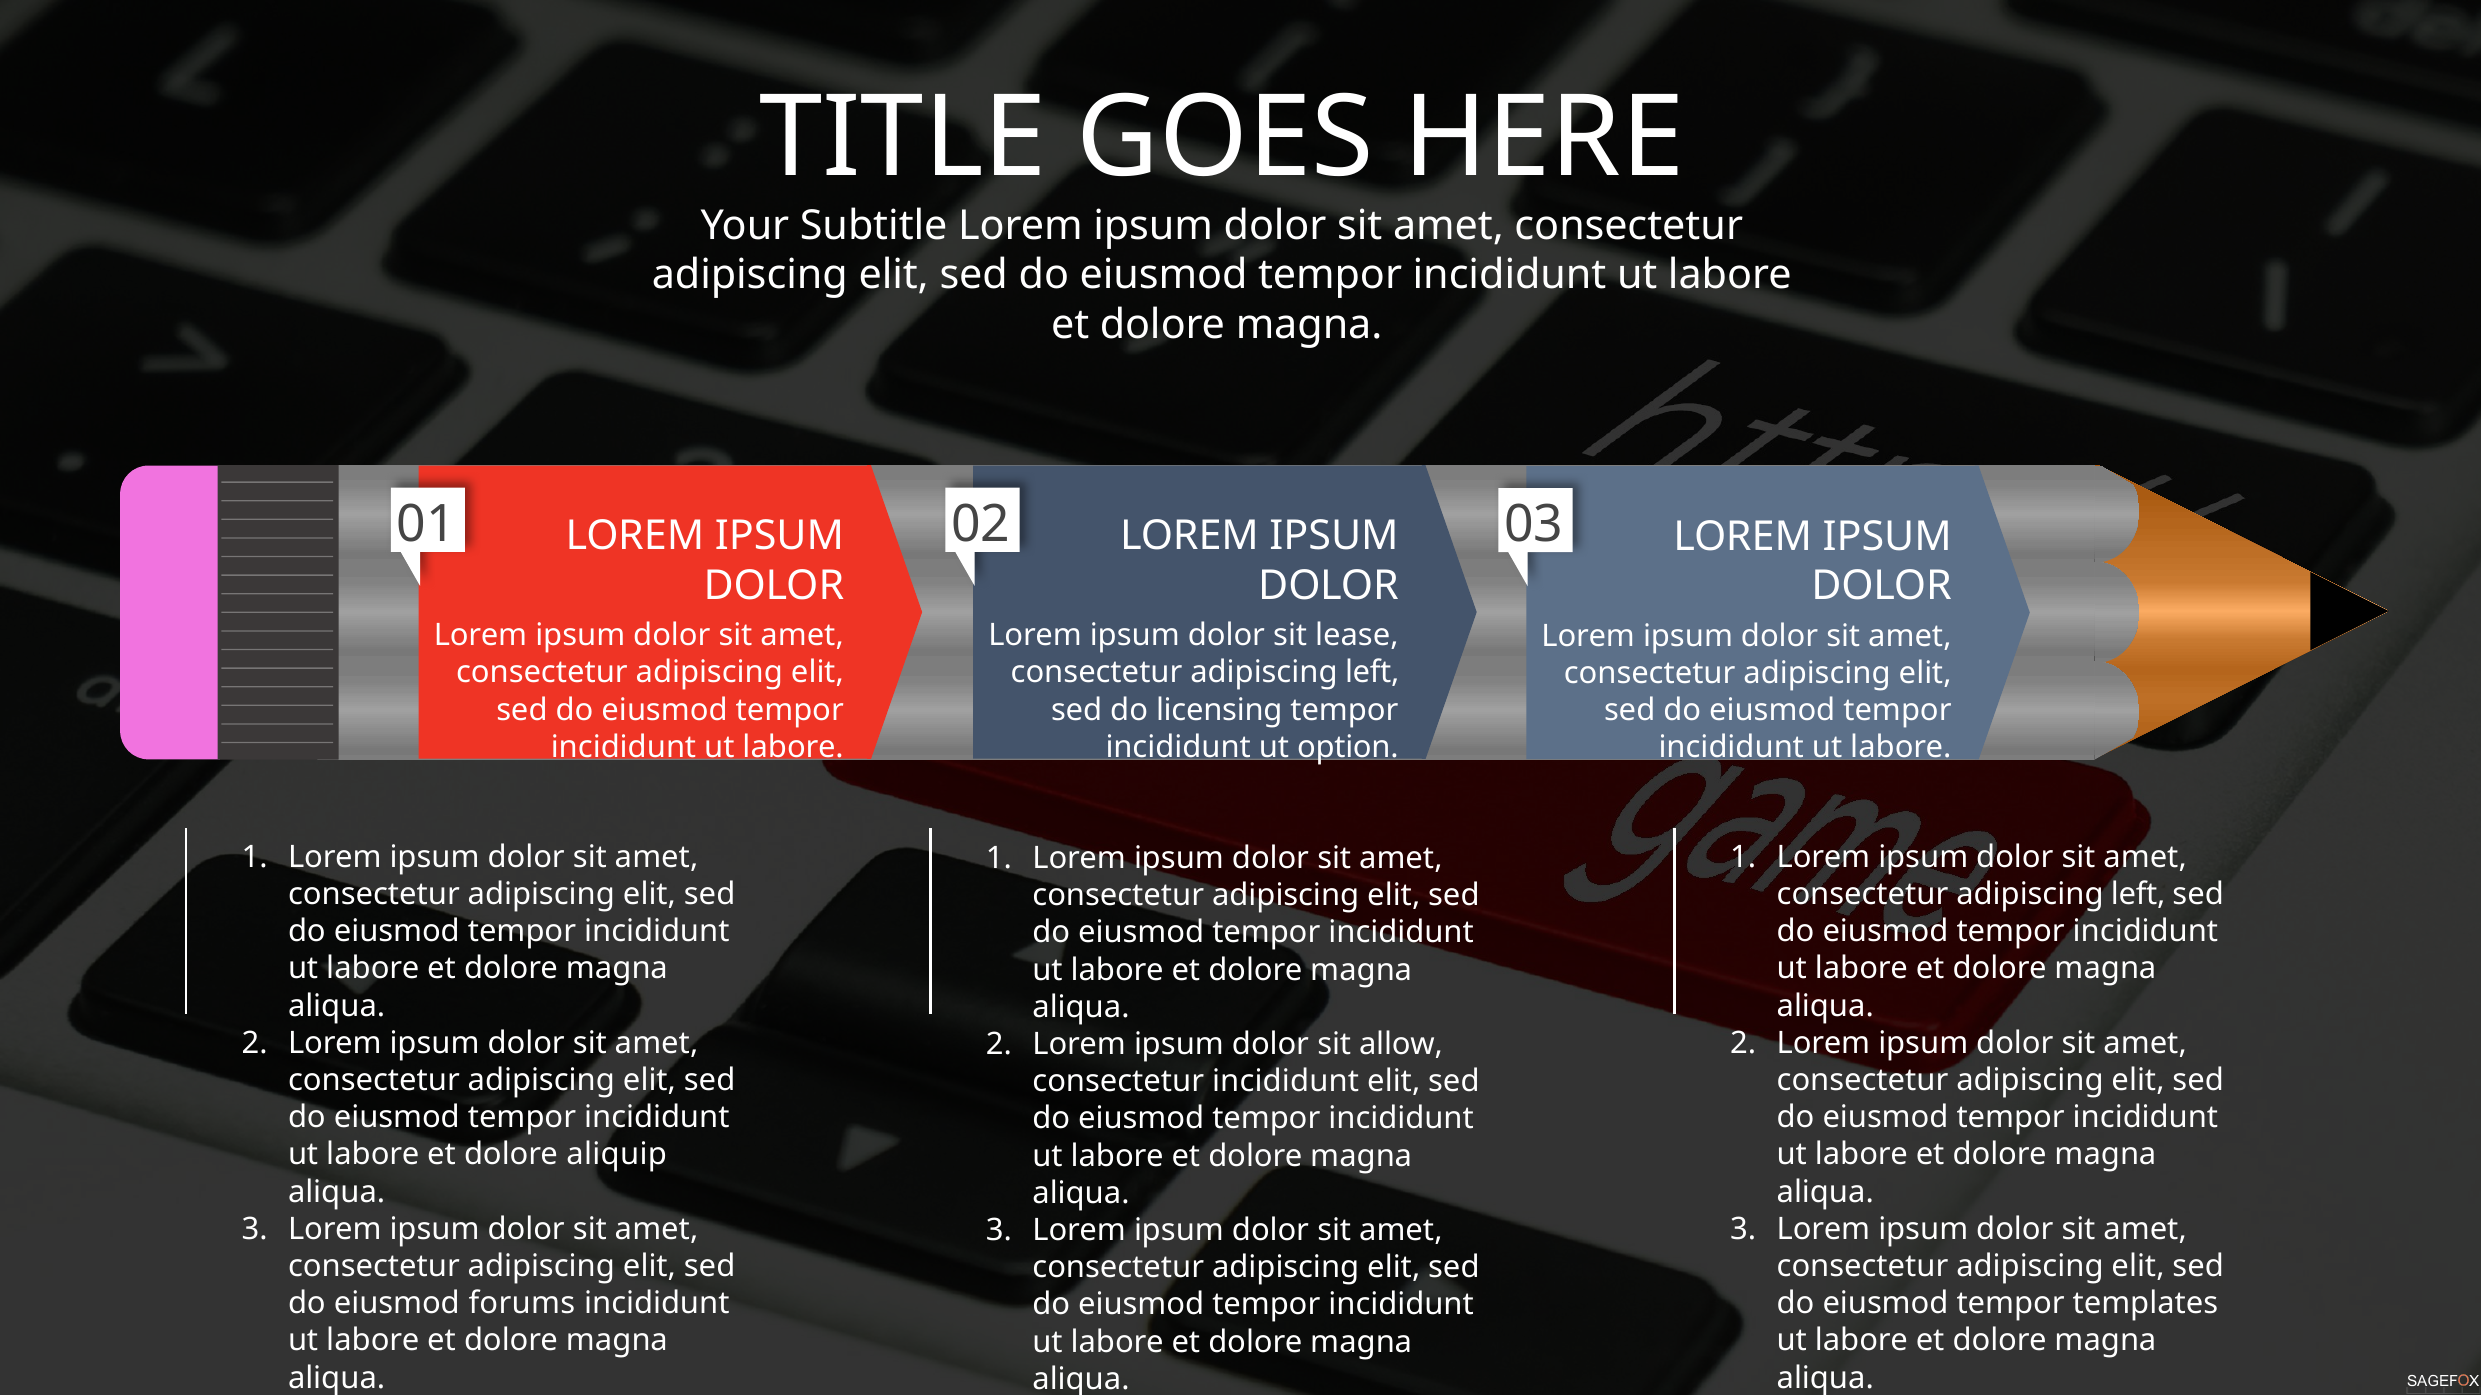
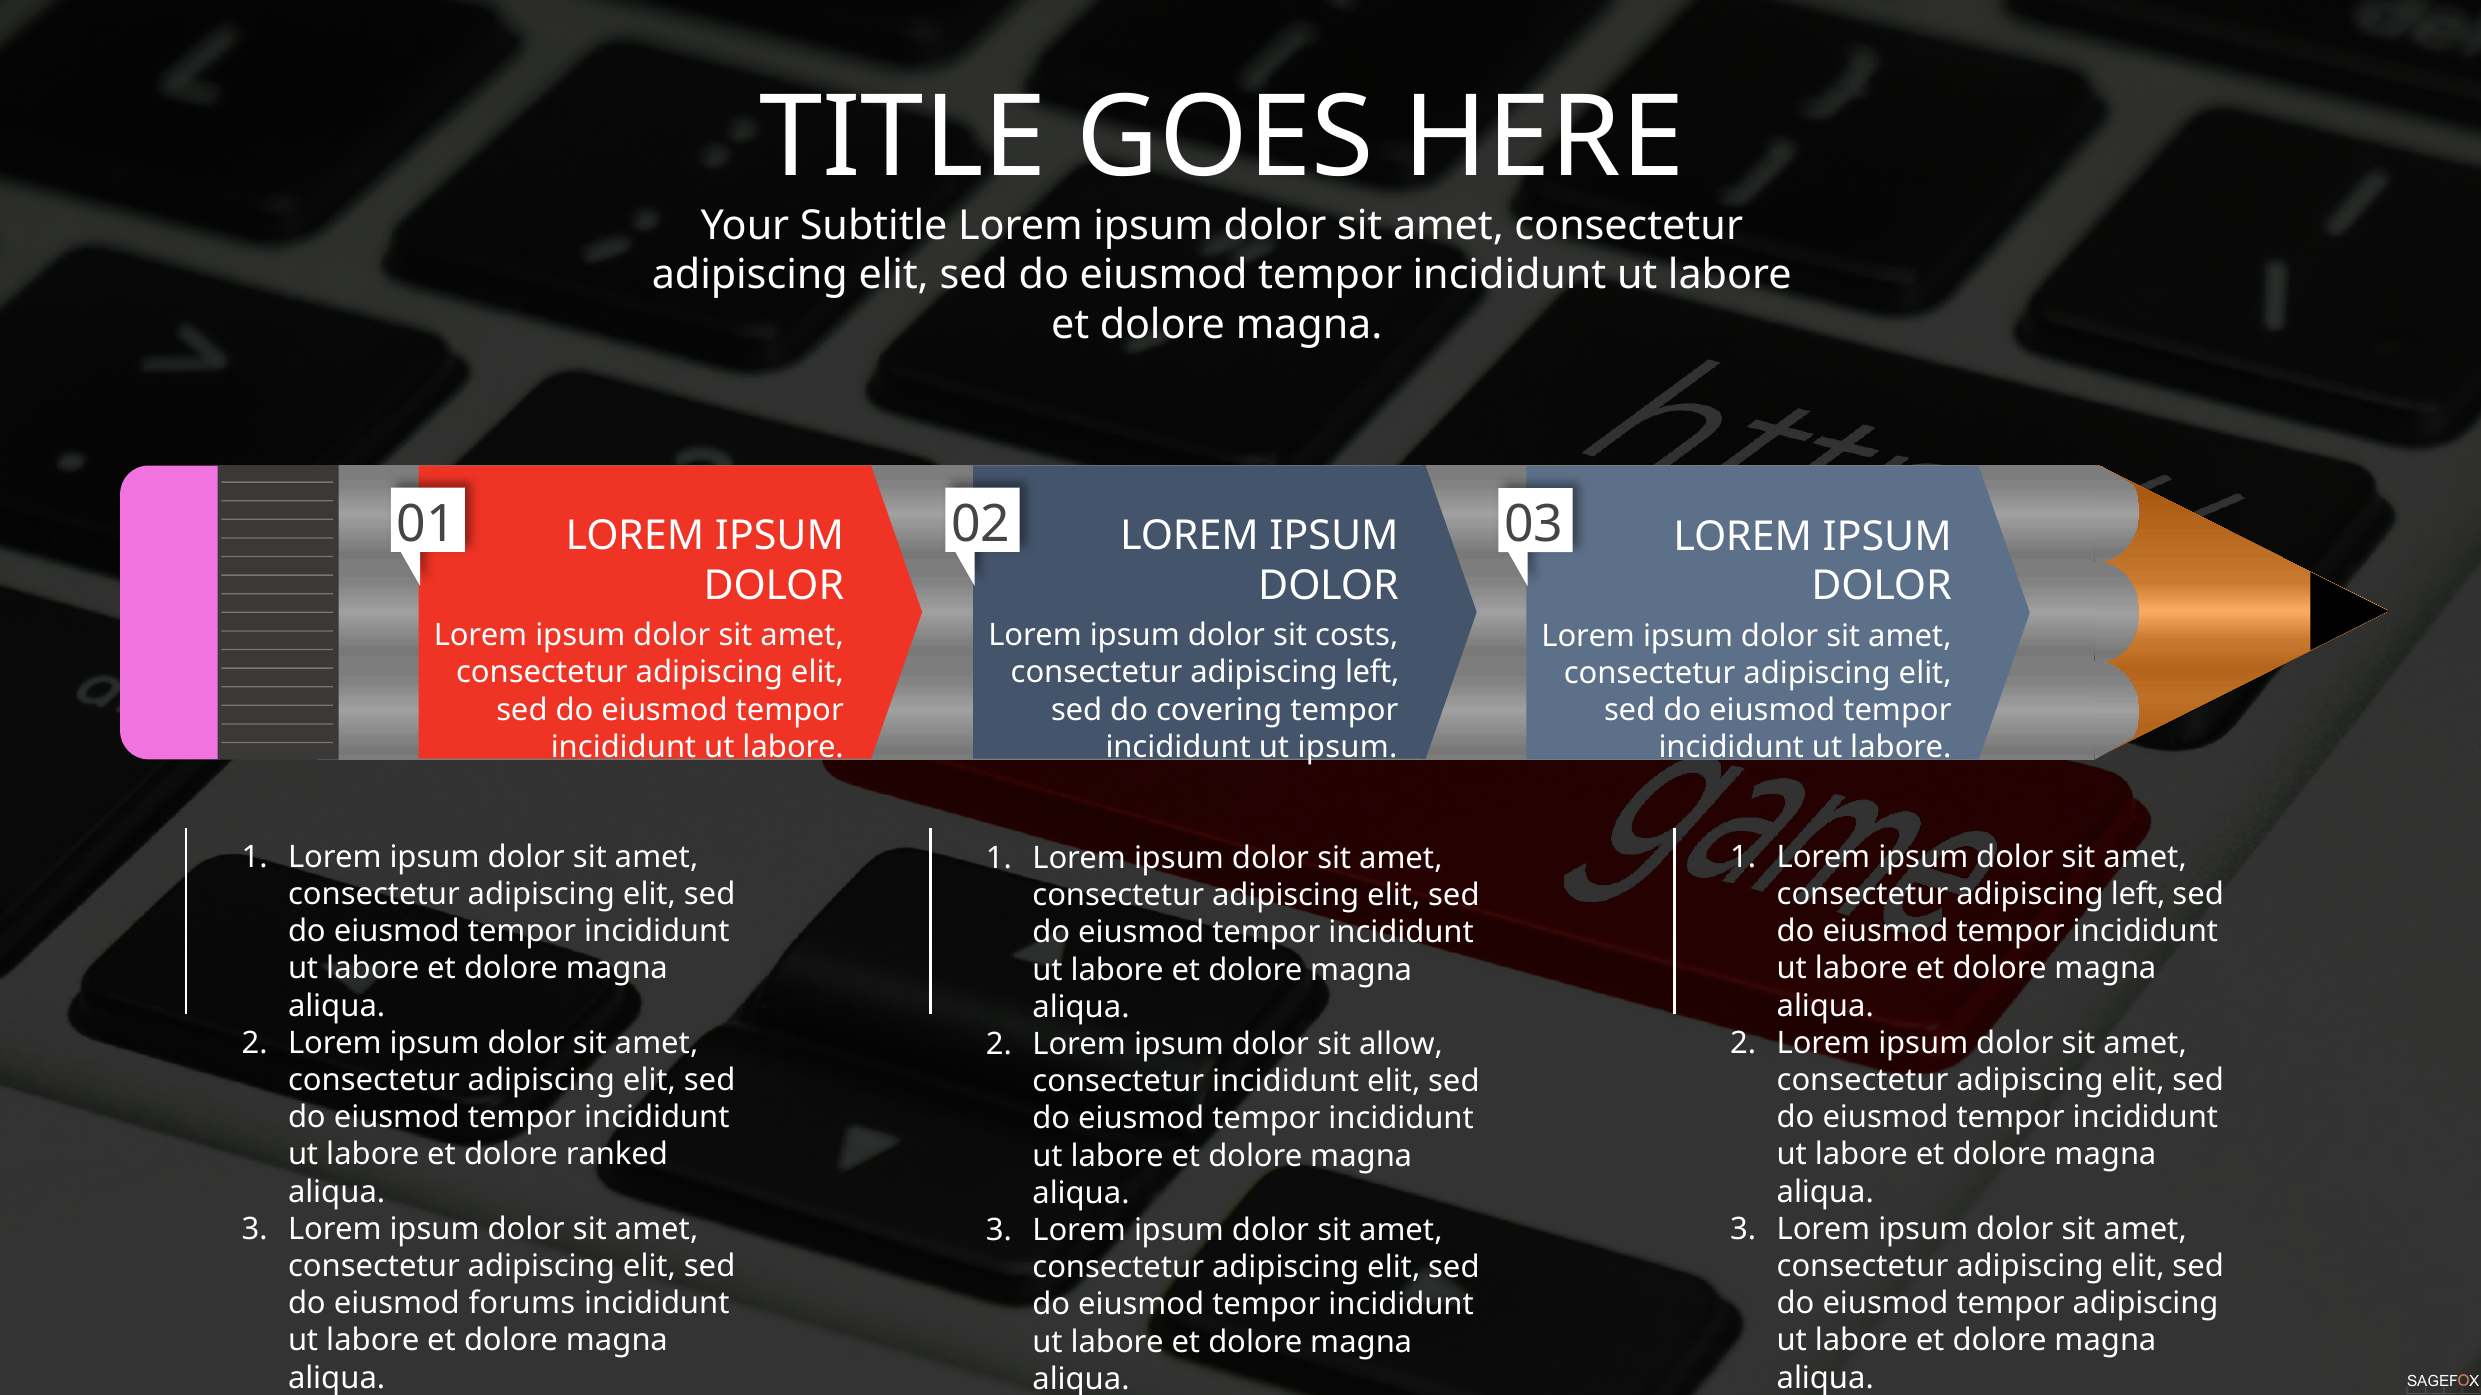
lease: lease -> costs (1357, 636)
licensing: licensing -> covering (1219, 710)
ut option: option -> ipsum (1348, 747)
aliquip: aliquip -> ranked (617, 1155)
tempor templates: templates -> adipiscing (2145, 1304)
